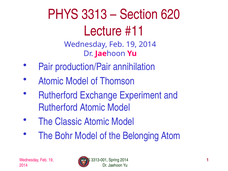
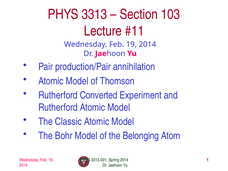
620: 620 -> 103 (170, 14)
Exchange: Exchange -> Converted (99, 95)
